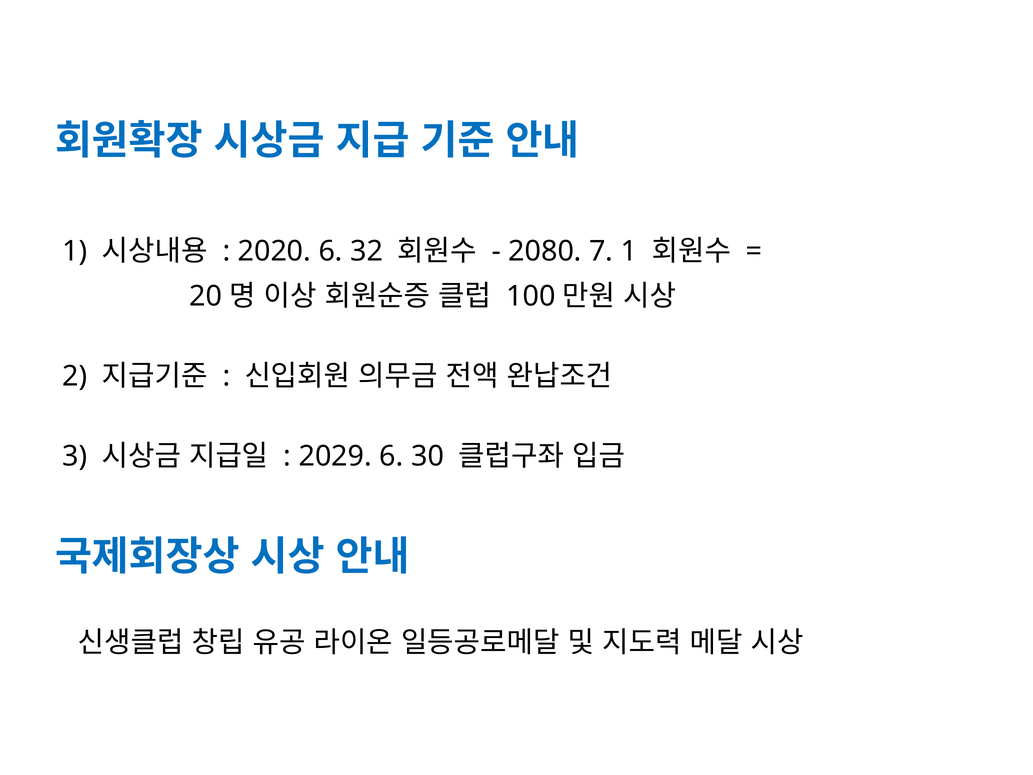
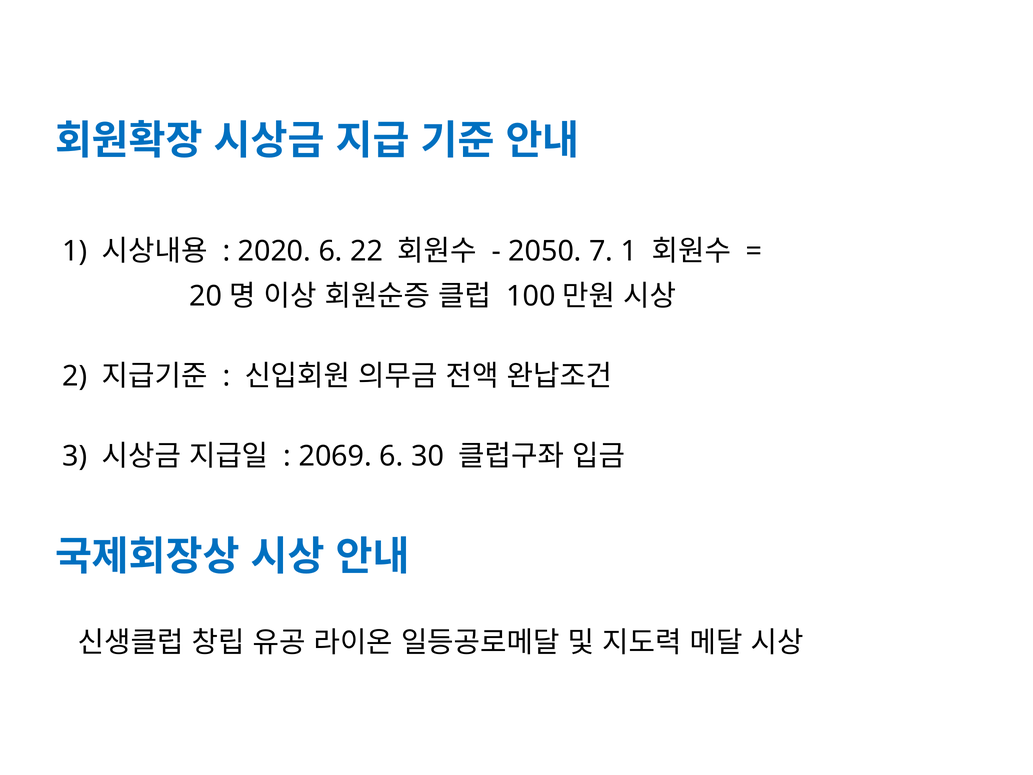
32: 32 -> 22 (367, 251)
2080: 2080 -> 2050 (545, 251)
2029: 2029 -> 2069 (335, 456)
